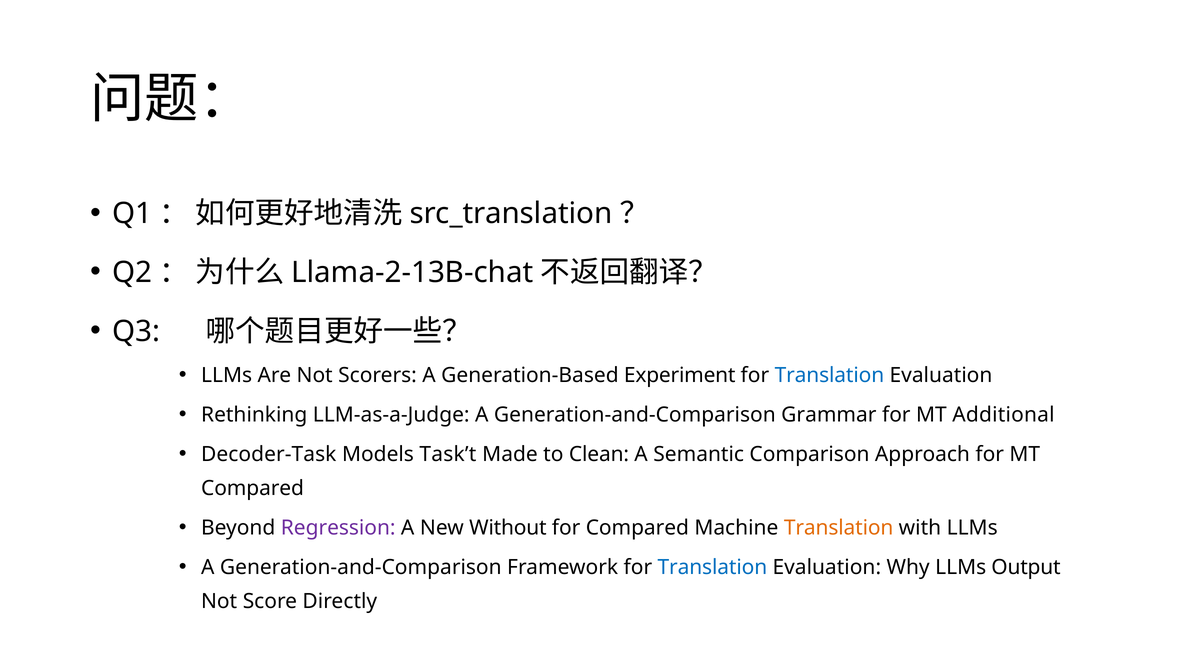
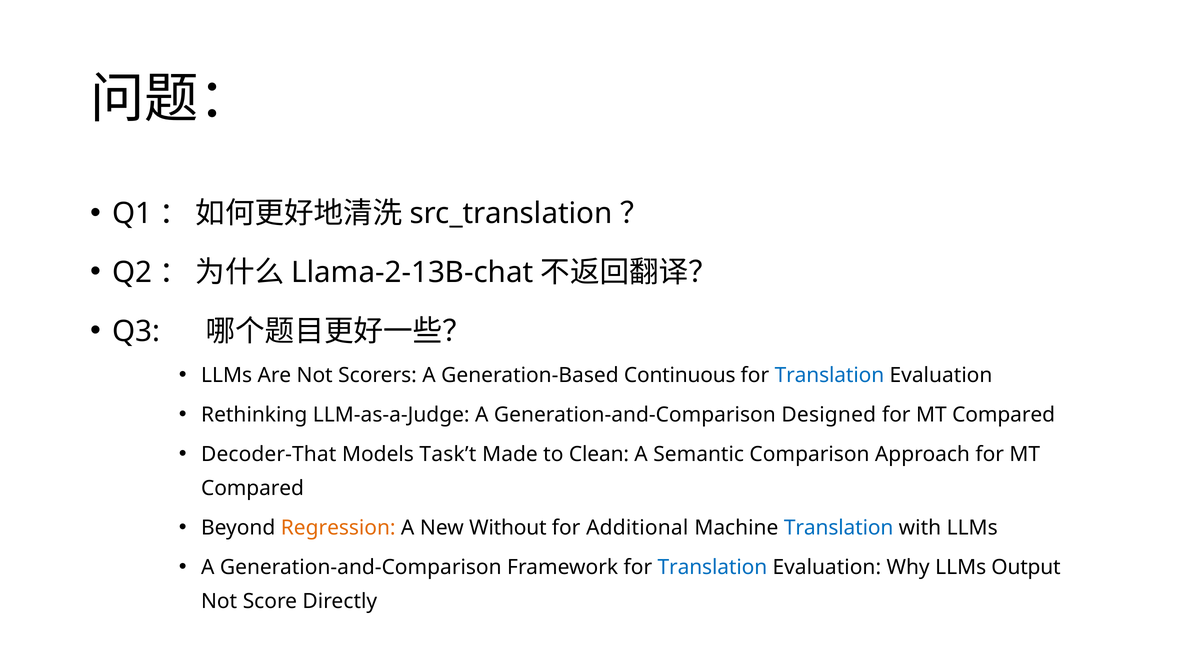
Experiment: Experiment -> Continuous (680, 376)
Grammar: Grammar -> Designed (829, 415)
Additional: Additional -> Compared (1004, 415)
Decoder-Task: Decoder-Task -> Decoder-That (269, 455)
Regression colour: purple -> orange (338, 528)
for Compared: Compared -> Additional (637, 528)
Translation colour: orange -> blue (839, 528)
